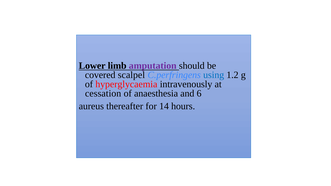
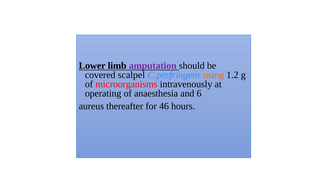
using colour: blue -> orange (214, 75)
hyperglycaemia: hyperglycaemia -> microorganisms (126, 84)
cessation: cessation -> operating (103, 94)
14: 14 -> 46 (164, 106)
